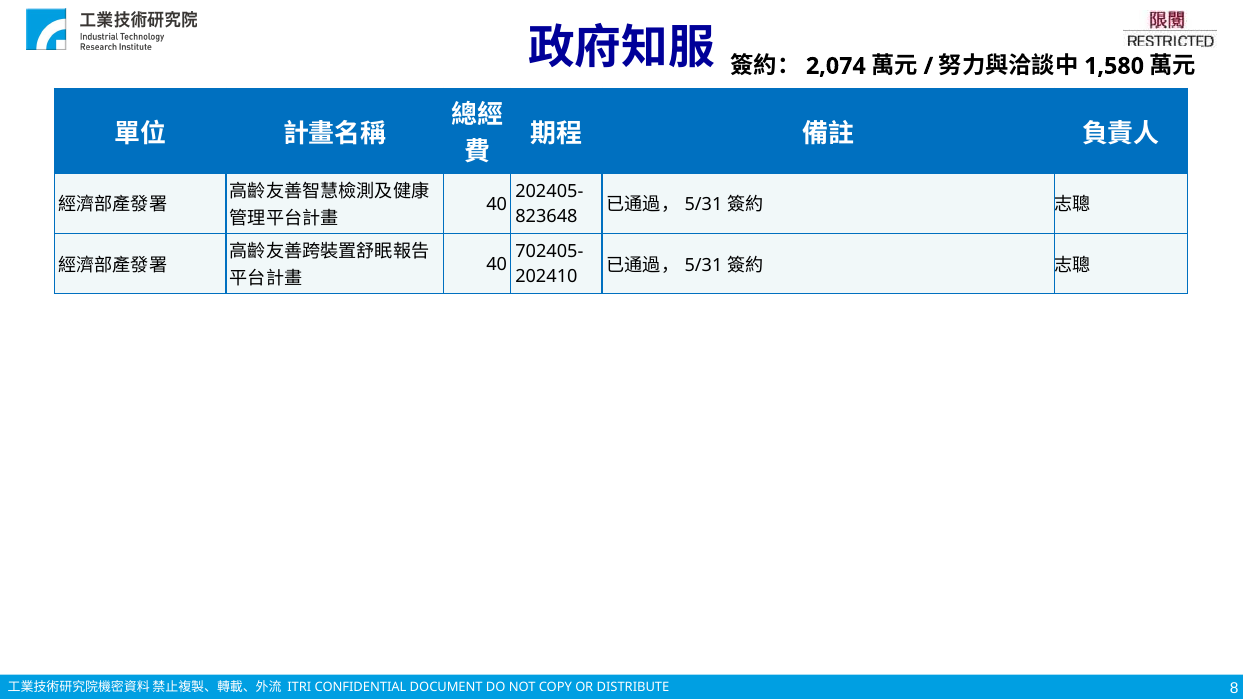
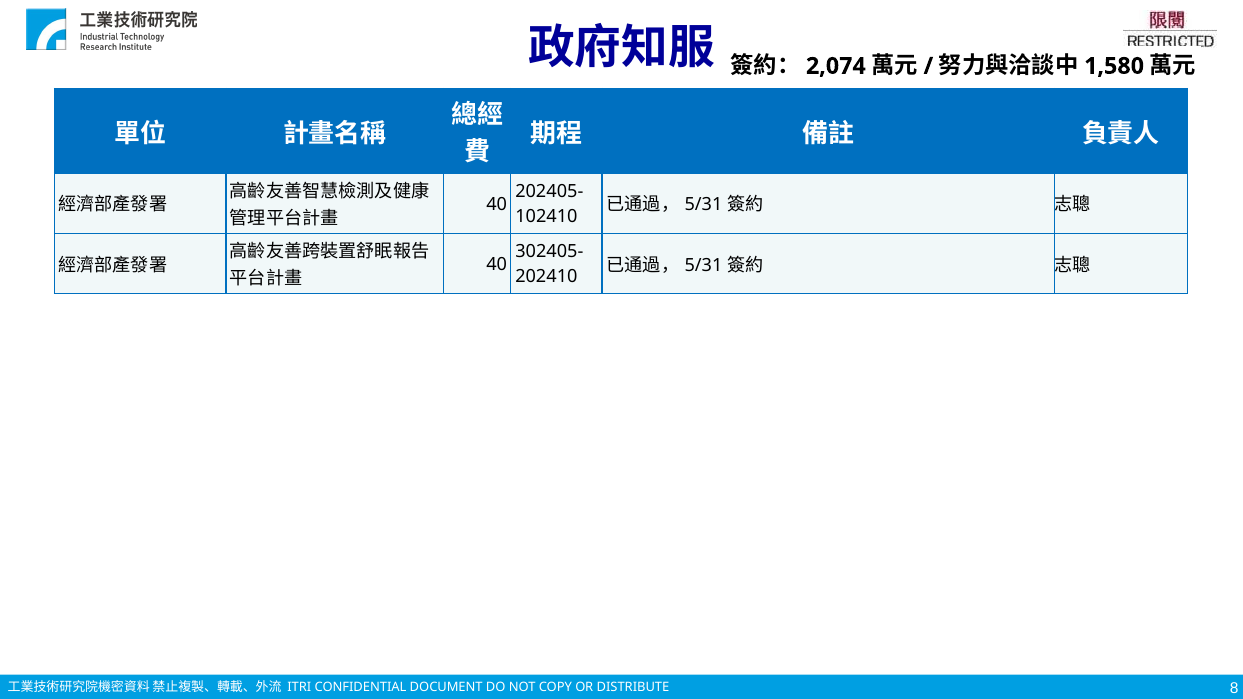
823648: 823648 -> 102410 (546, 217)
702405-: 702405- -> 302405- (549, 252)
